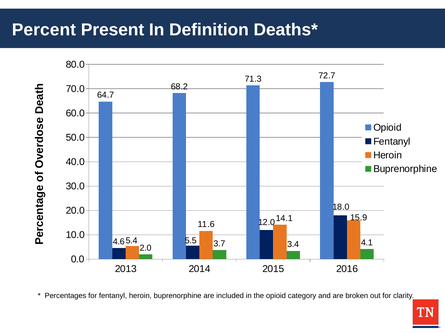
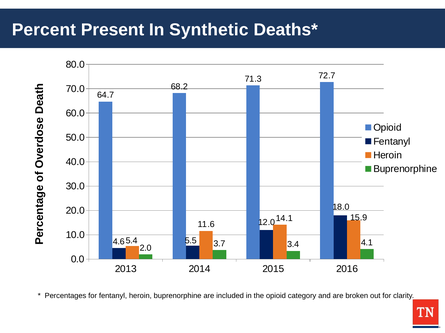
Definition: Definition -> Synthetic (209, 30)
